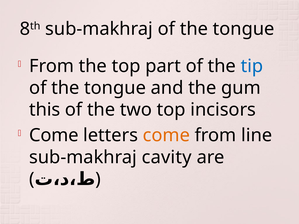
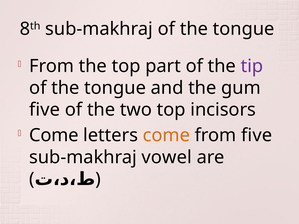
tip colour: blue -> purple (252, 66)
this: this -> five (45, 110)
from line: line -> five (257, 135)
cavity: cavity -> vowel (167, 157)
